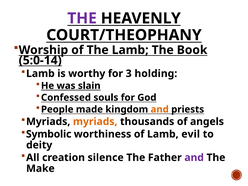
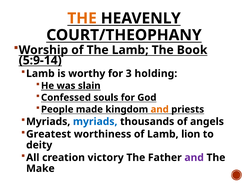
THE colour: purple -> orange (82, 18)
5:0-14: 5:0-14 -> 5:9-14 (40, 60)
myriads colour: orange -> blue (95, 122)
Symbolic: Symbolic -> Greatest (49, 134)
evil: evil -> lion (191, 134)
silence: silence -> victory (106, 158)
